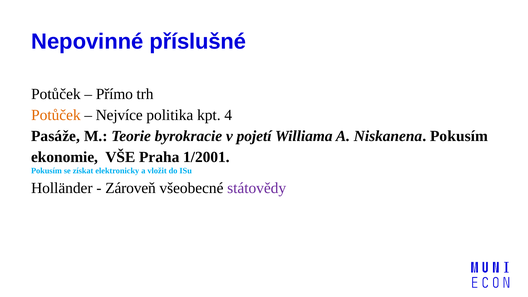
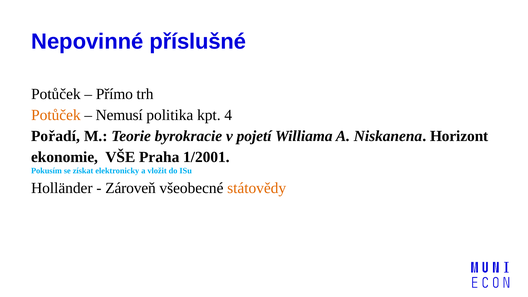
Nejvíce: Nejvíce -> Nemusí (119, 115)
Pasáže: Pasáže -> Pořadí (56, 136)
Niskanena Pokusím: Pokusím -> Horizont (459, 136)
státovědy colour: purple -> orange (257, 188)
